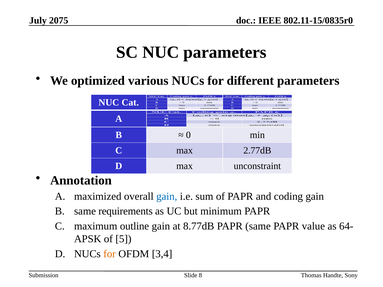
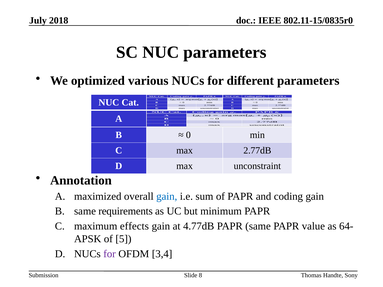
2075: 2075 -> 2018 (59, 20)
outline: outline -> effects (134, 226)
8.77dB: 8.77dB -> 4.77dB (199, 226)
for colour: orange -> purple (110, 254)
